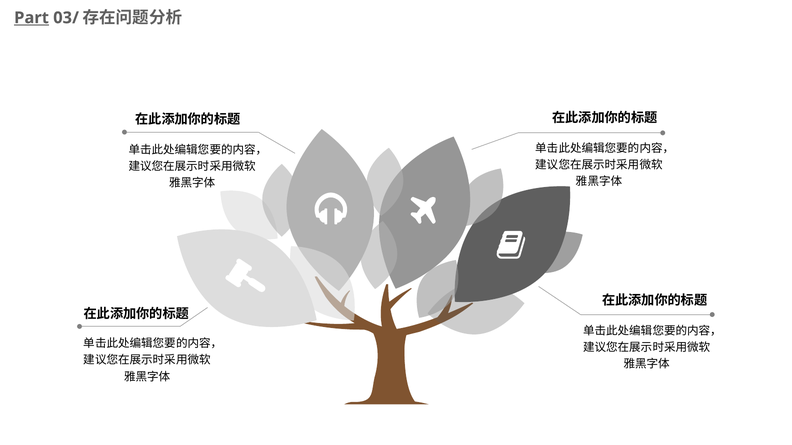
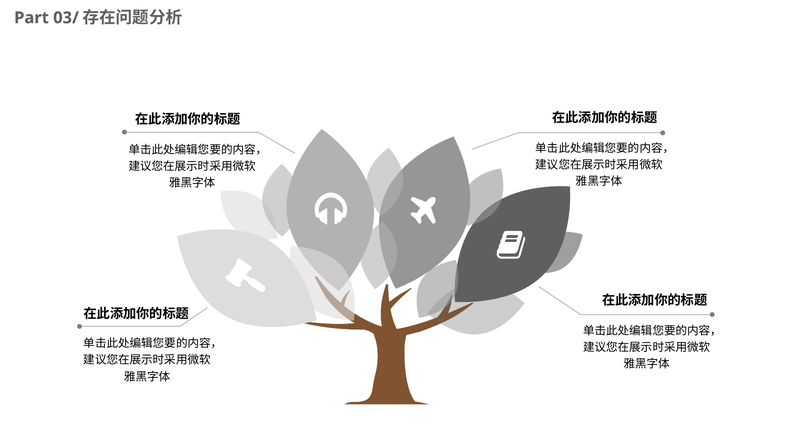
Part underline: present -> none (32, 18)
